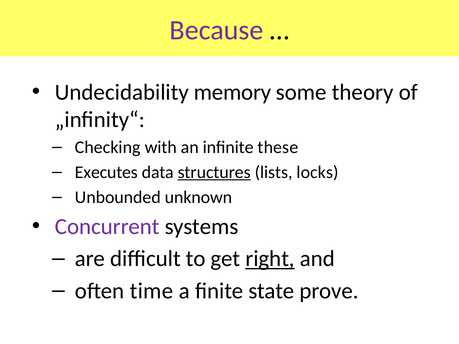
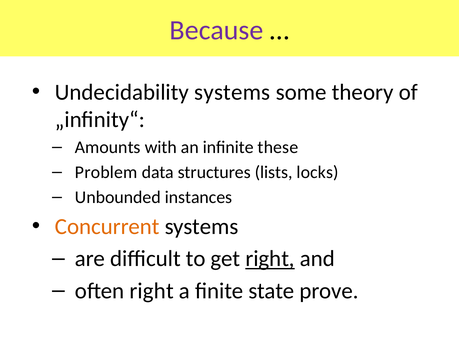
Undecidability memory: memory -> systems (232, 92)
Checking: Checking -> Amounts (108, 147)
Executes: Executes -> Problem (106, 172)
structures underline: present -> none (214, 172)
unknown: unknown -> instances (199, 197)
Concurrent colour: purple -> orange (107, 227)
often time: time -> right (152, 291)
